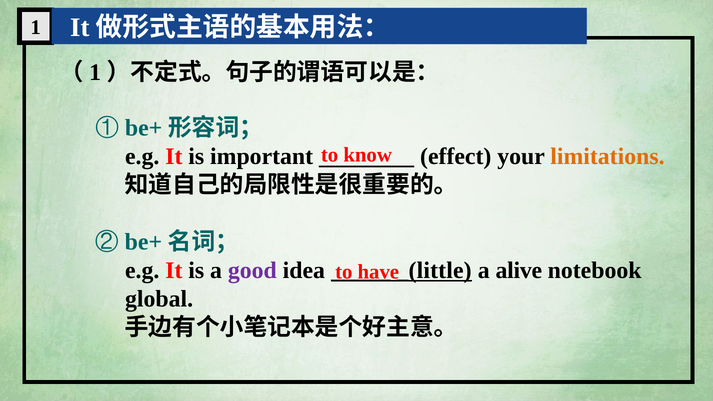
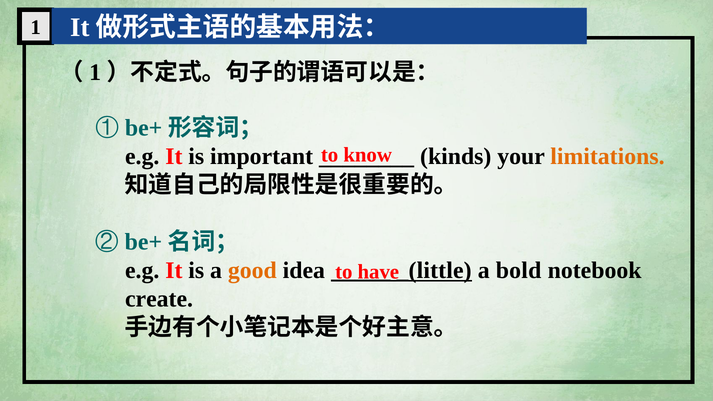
effect: effect -> kinds (456, 156)
good colour: purple -> orange (252, 270)
alive: alive -> bold (519, 270)
global: global -> create (159, 299)
